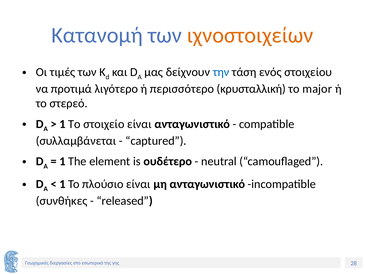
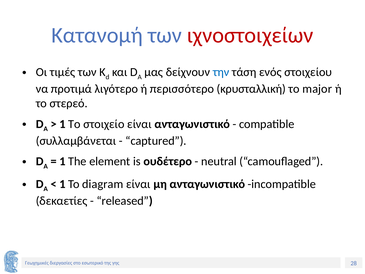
ιχνοστοιχείων colour: orange -> red (250, 35)
πλούσιο: πλούσιο -> diagram (103, 184)
συνθήκες: συνθήκες -> δεκαετίες (62, 201)
